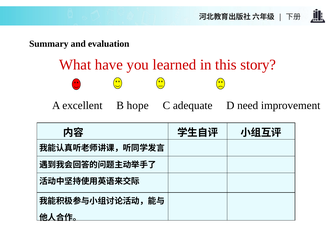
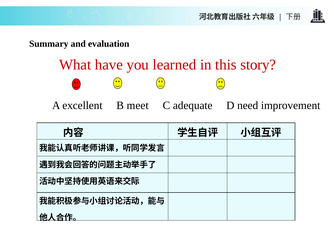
hope: hope -> meet (138, 105)
